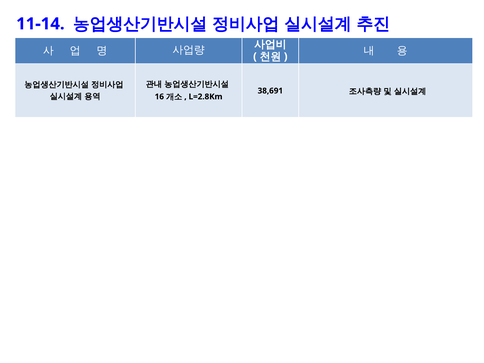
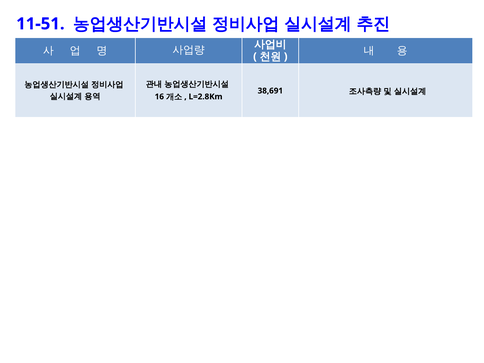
11-14: 11-14 -> 11-51 (40, 24)
